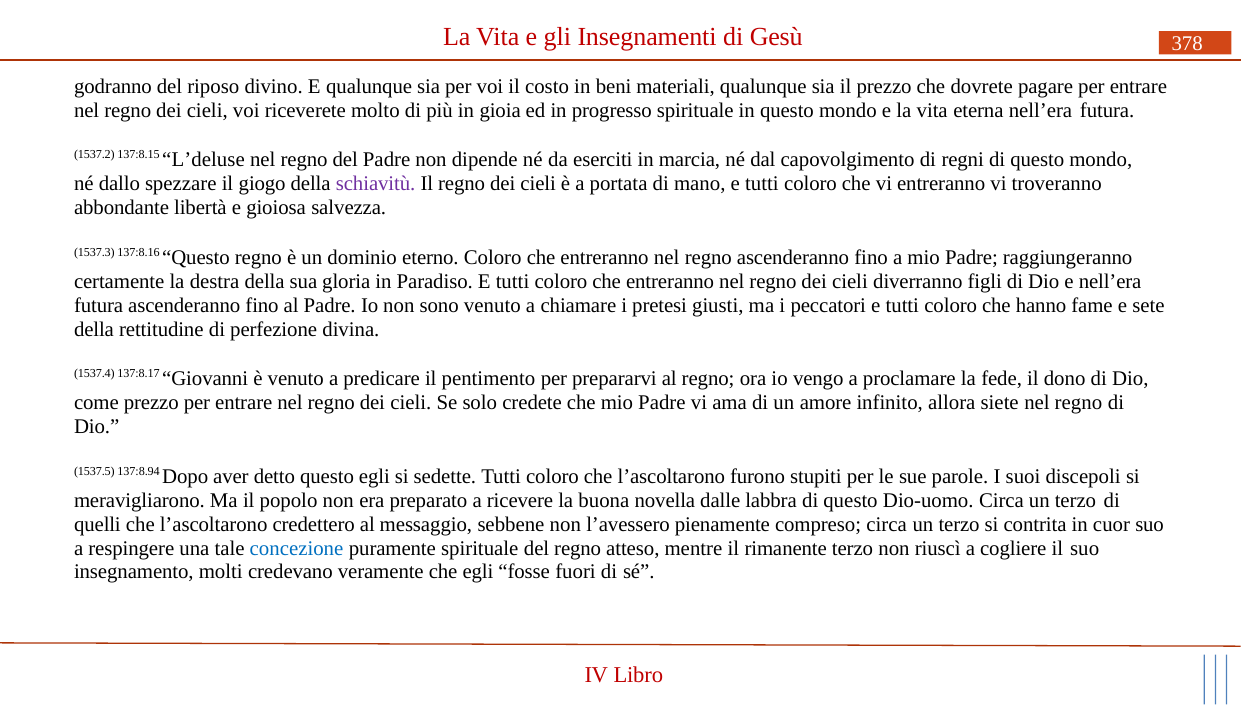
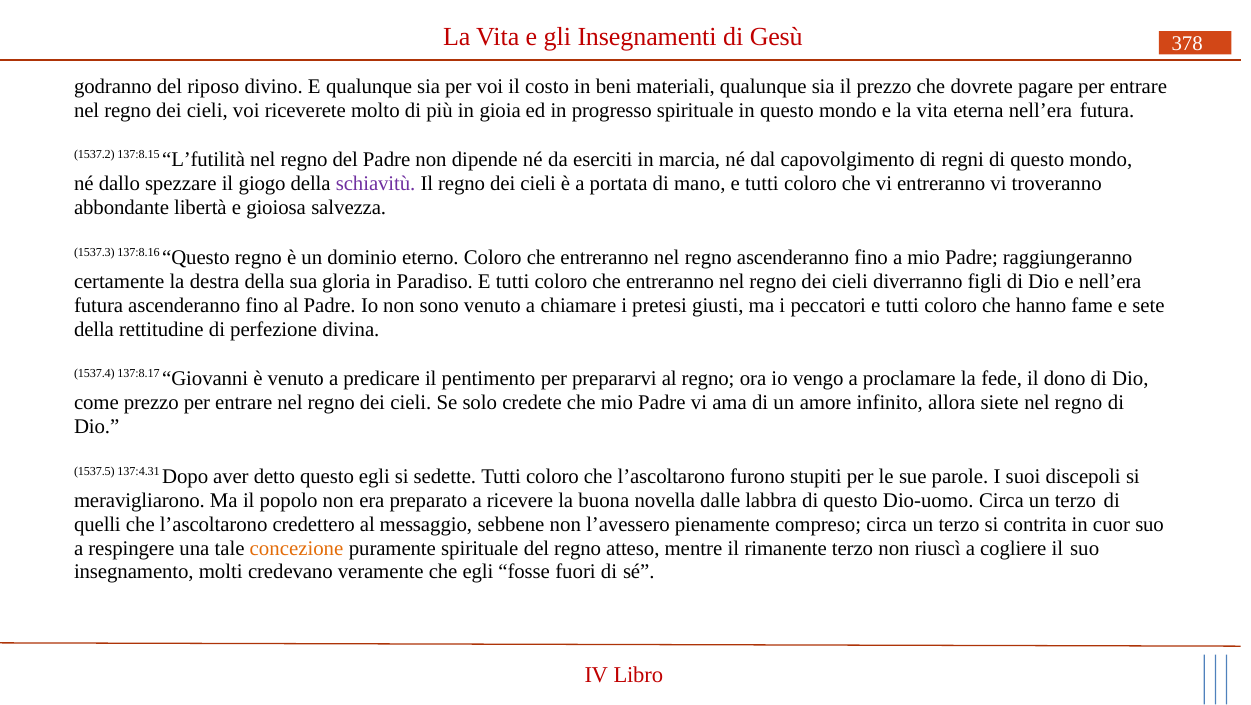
L’deluse: L’deluse -> L’futilità (204, 160)
137:8.94: 137:8.94 -> 137:4.31 (139, 471)
concezione colour: blue -> orange (297, 548)
